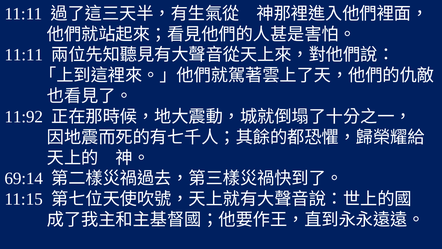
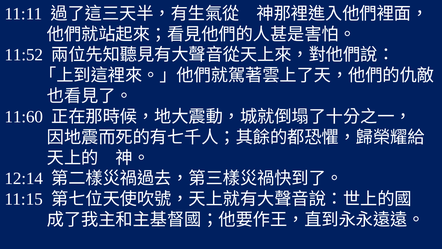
11:11: 11:11 -> 11:52 (24, 55)
11:92: 11:92 -> 11:60 (24, 117)
69:14: 69:14 -> 12:14 (24, 178)
